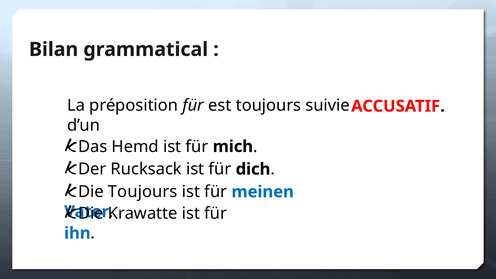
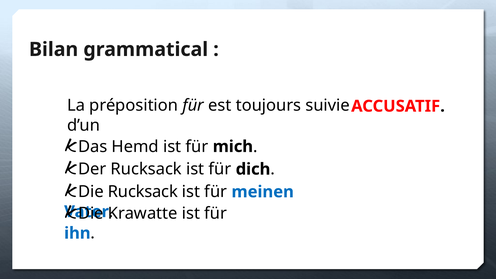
Die Toujours: Toujours -> Rucksack (143, 192)
